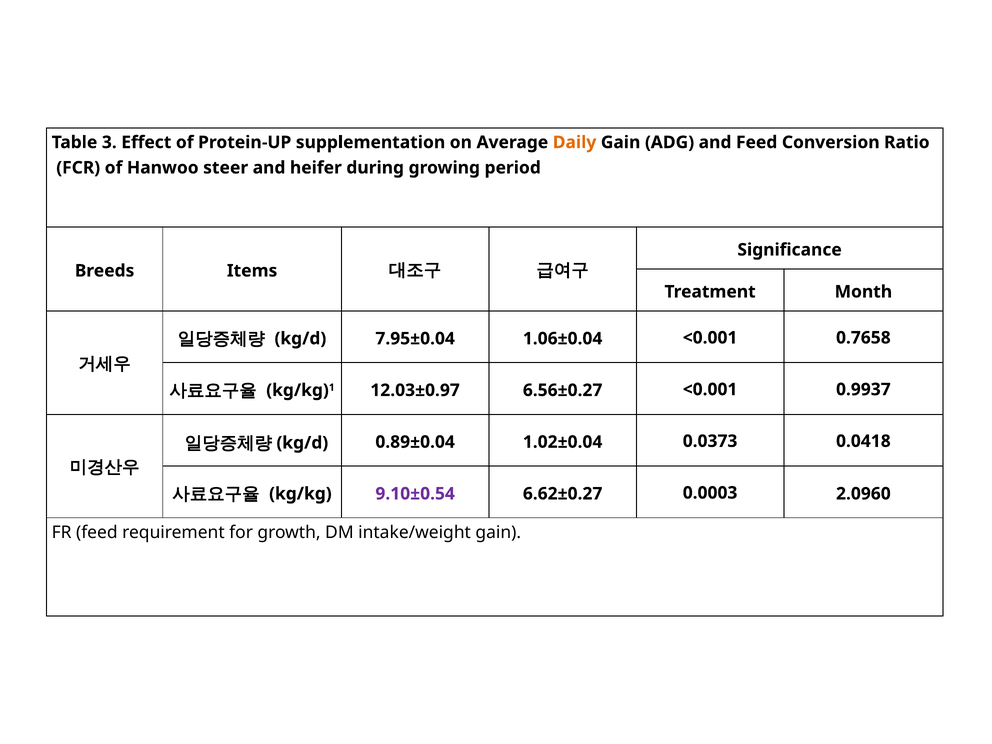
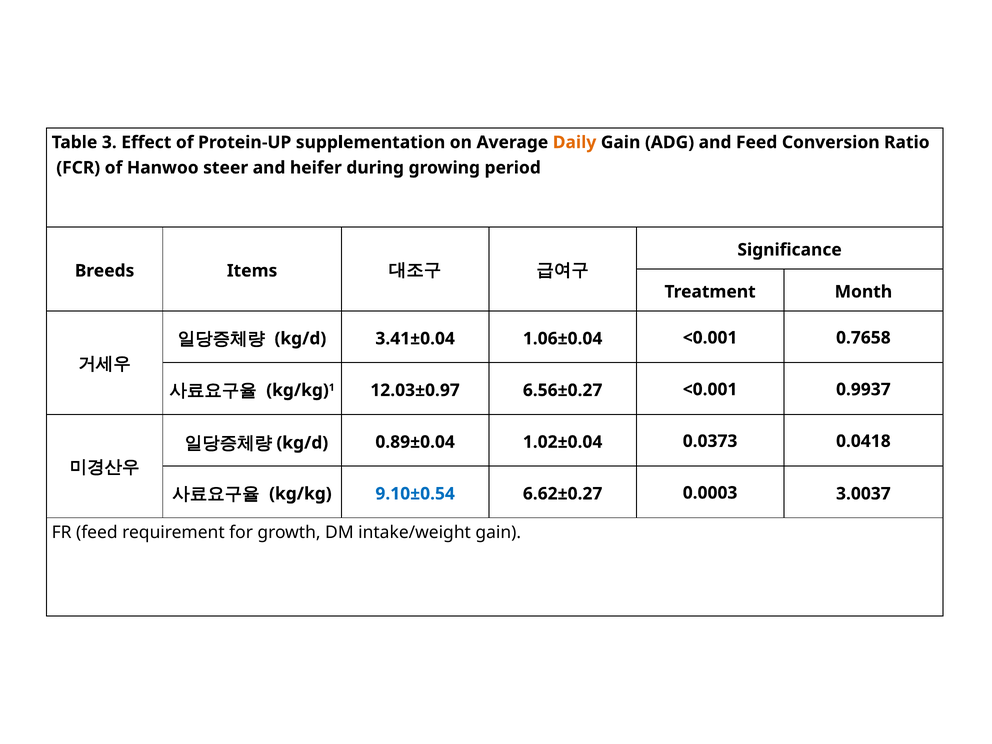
7.95±0.04: 7.95±0.04 -> 3.41±0.04 (415, 339)
9.10±0.54 colour: purple -> blue (415, 494)
2.0960: 2.0960 -> 3.0037 (863, 494)
